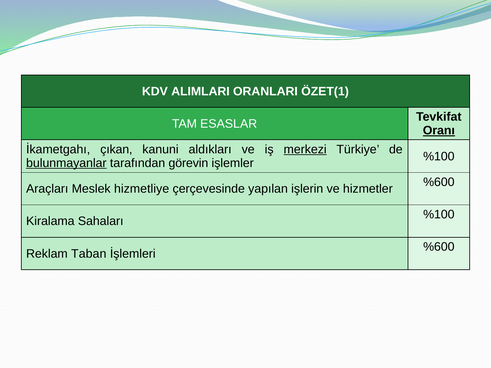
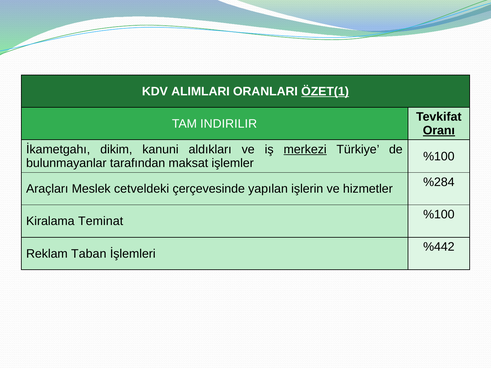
ÖZET(1 underline: none -> present (325, 91)
ESASLAR: ESASLAR -> INDIRILIR (229, 124)
çıkan: çıkan -> dikim (116, 150)
bulunmayanlar underline: present -> none (66, 163)
görevin: görevin -> maksat (188, 163)
%600: %600 -> %284 (439, 182)
hizmetliye: hizmetliye -> cetveldeki (142, 189)
Sahaları: Sahaları -> Teminat (101, 221)
%600: %600 -> %442 (439, 247)
